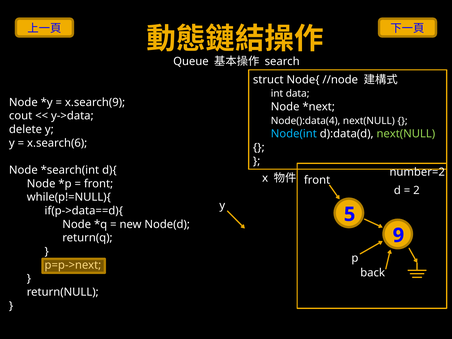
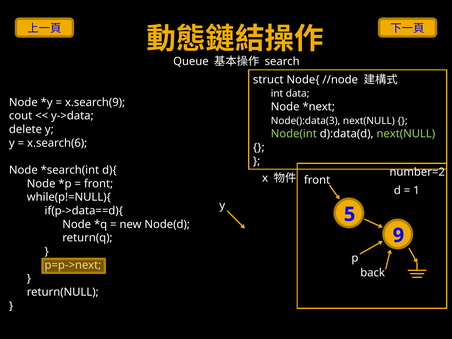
Node():data(4: Node():data(4 -> Node():data(3 (306, 121)
Node(int colour: light blue -> light green (294, 134)
2: 2 -> 1 (416, 190)
